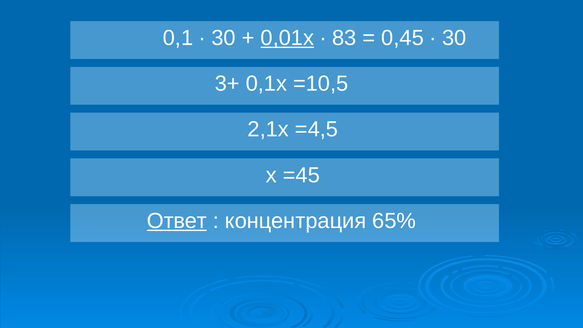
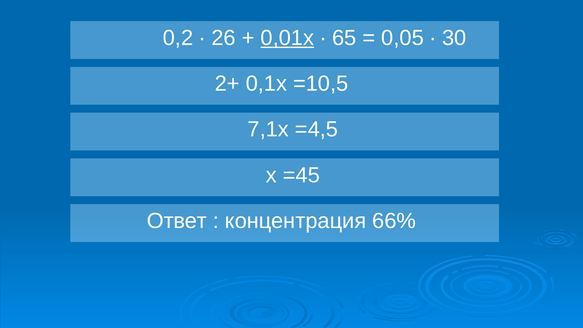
0,1: 0,1 -> 0,2 (178, 38)
30: 30 -> 26 (224, 38)
83: 83 -> 65 (344, 38)
0,45: 0,45 -> 0,05 (403, 38)
3+: 3+ -> 2+ (227, 84)
2,1х: 2,1х -> 7,1х (268, 129)
Ответ underline: present -> none (177, 221)
65%: 65% -> 66% (394, 221)
